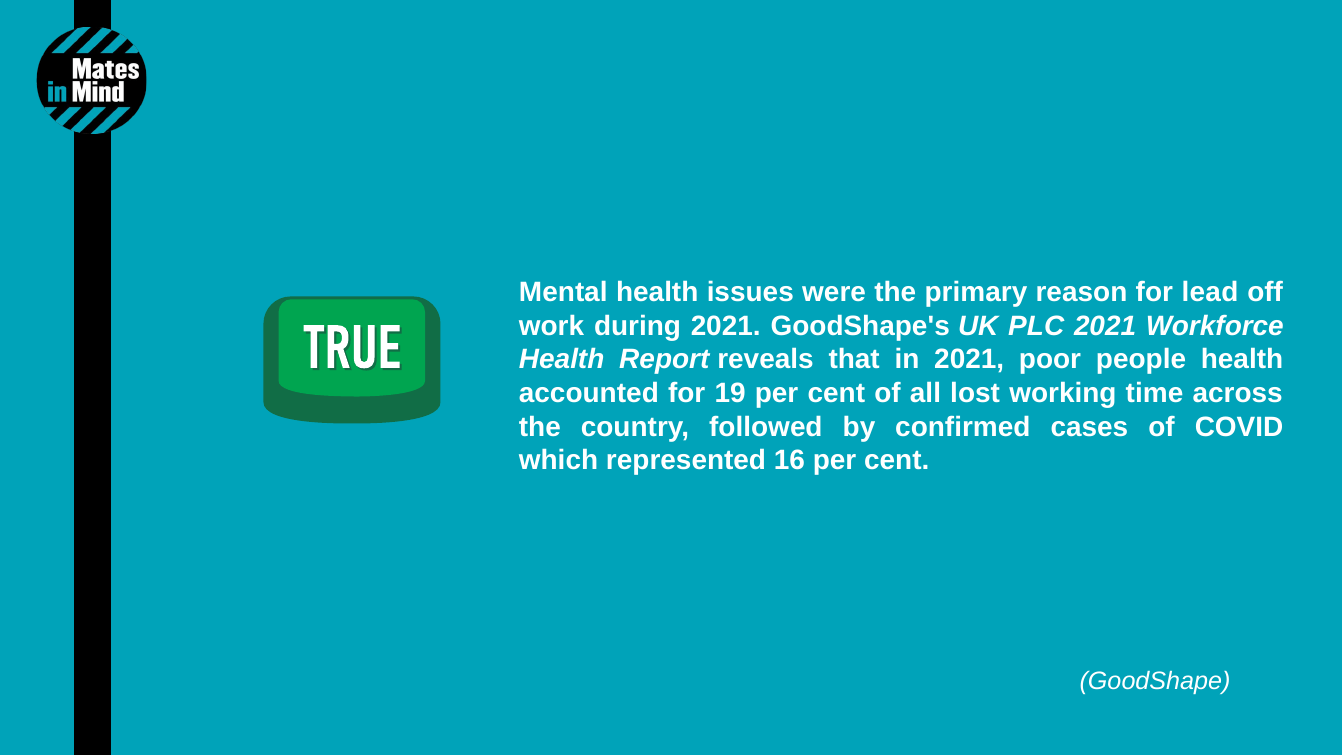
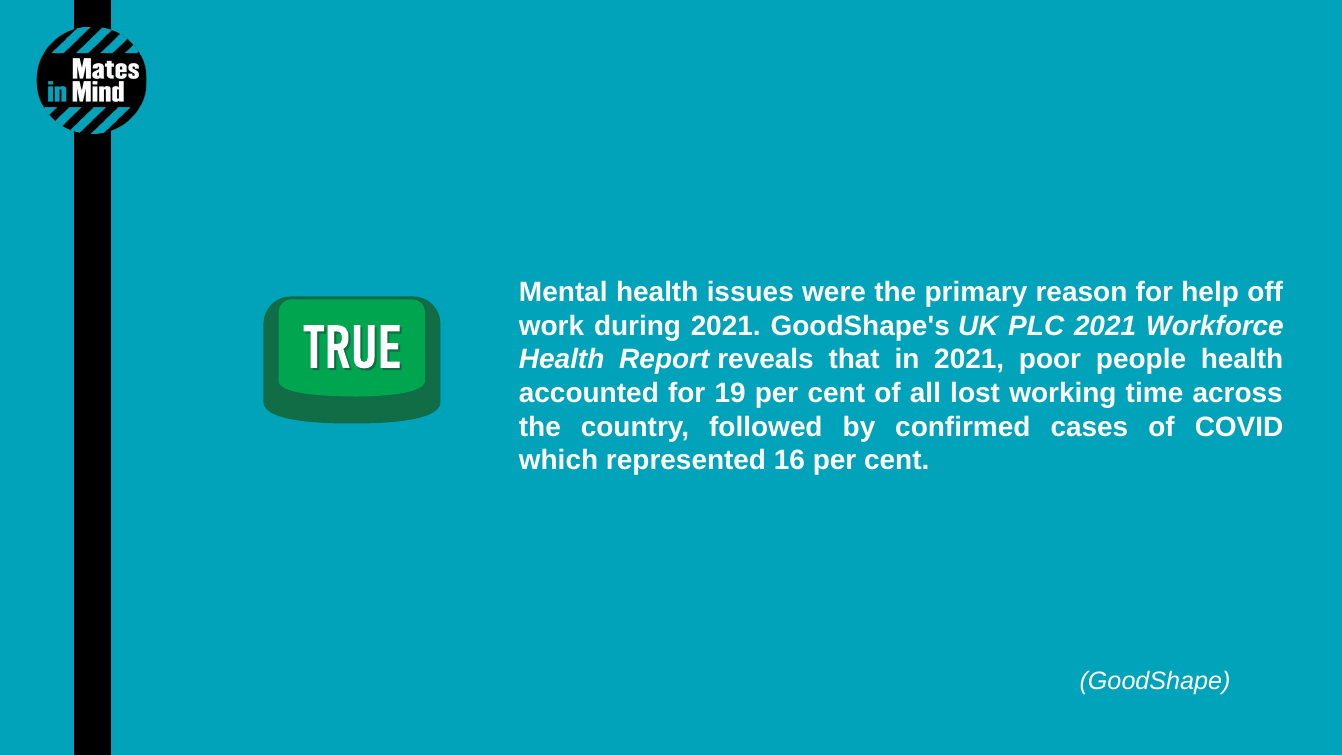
lead: lead -> help (1210, 292)
